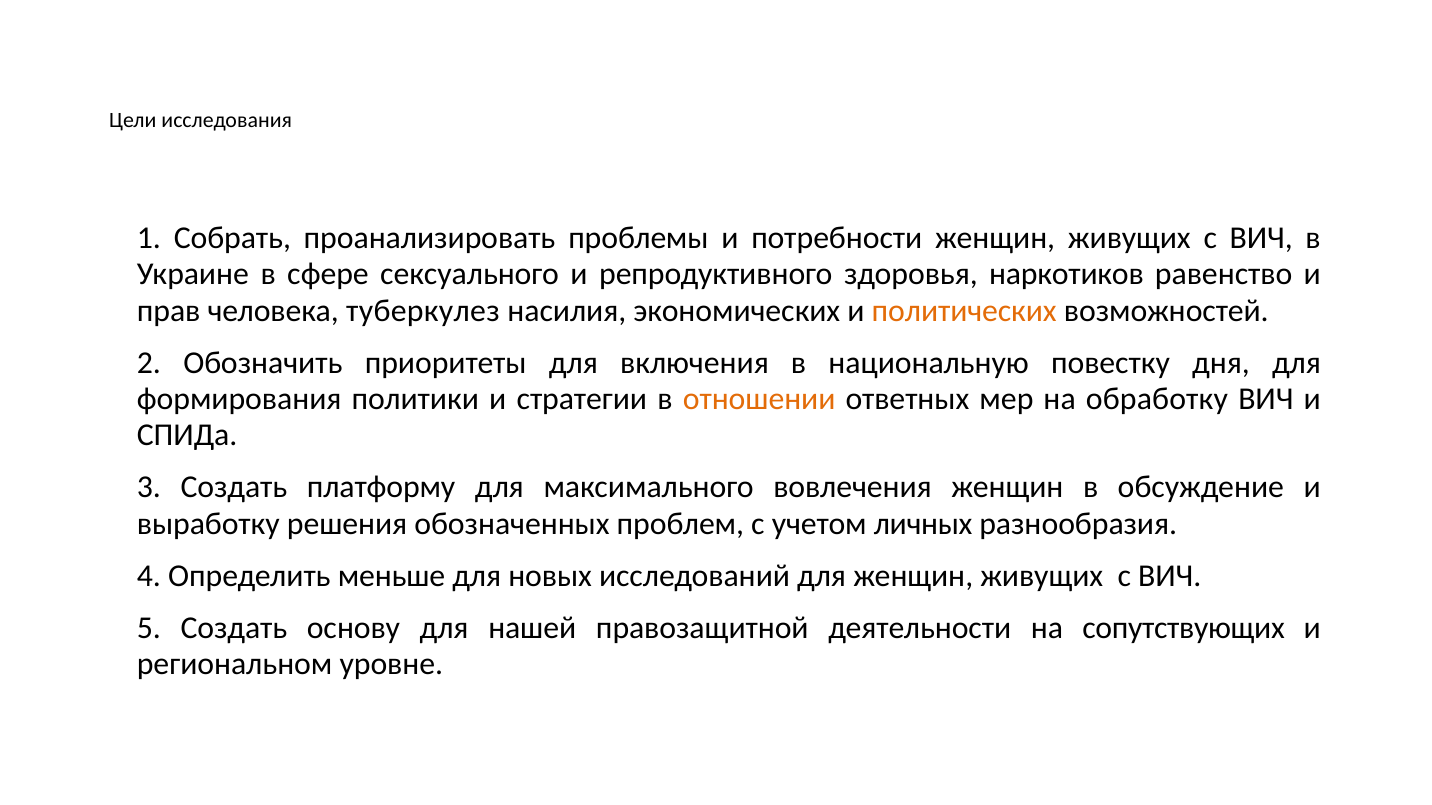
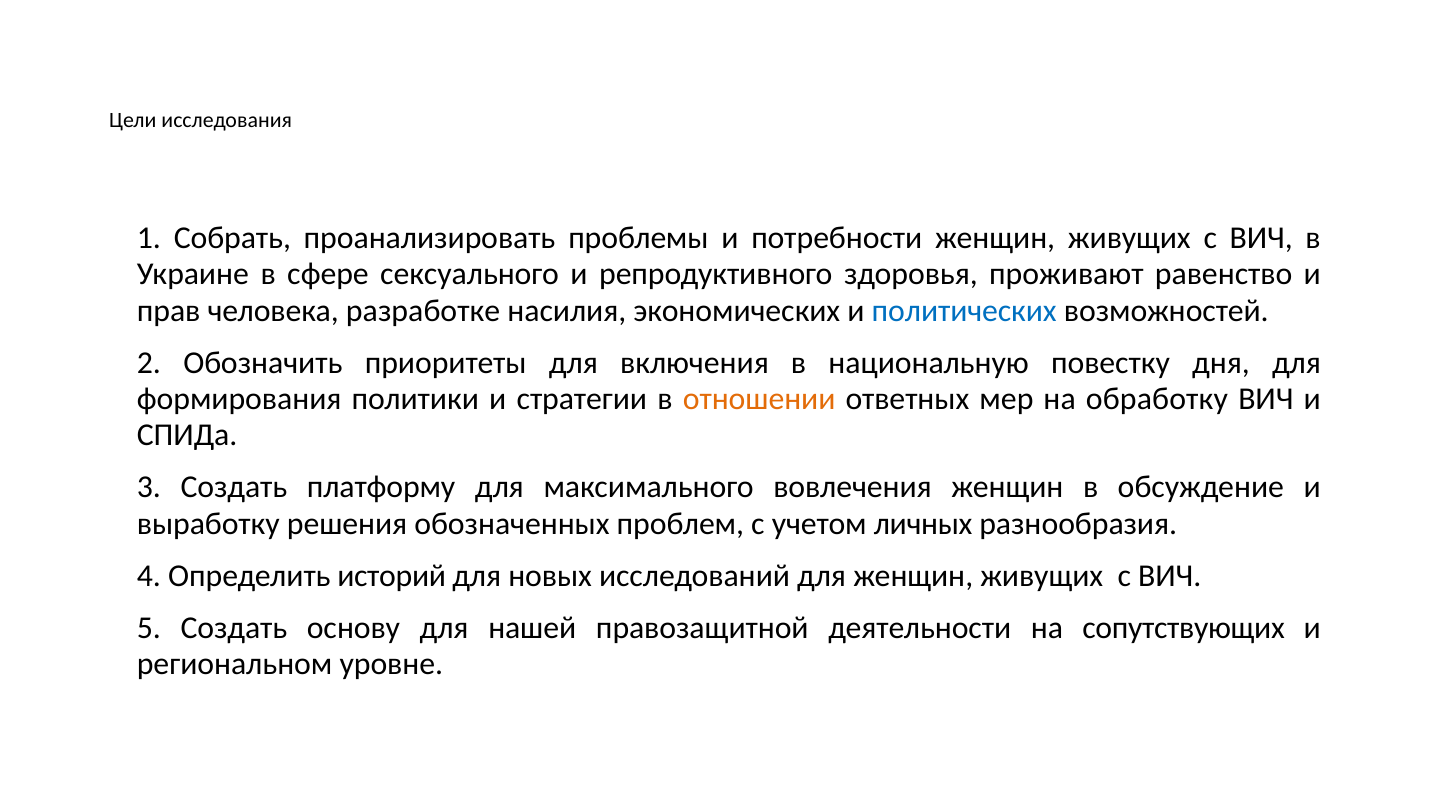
наркотиков: наркотиков -> проживают (1066, 275)
туберкулез: туберкулез -> разработке (423, 311)
политических colour: orange -> blue (964, 311)
меньше: меньше -> историй (392, 576)
